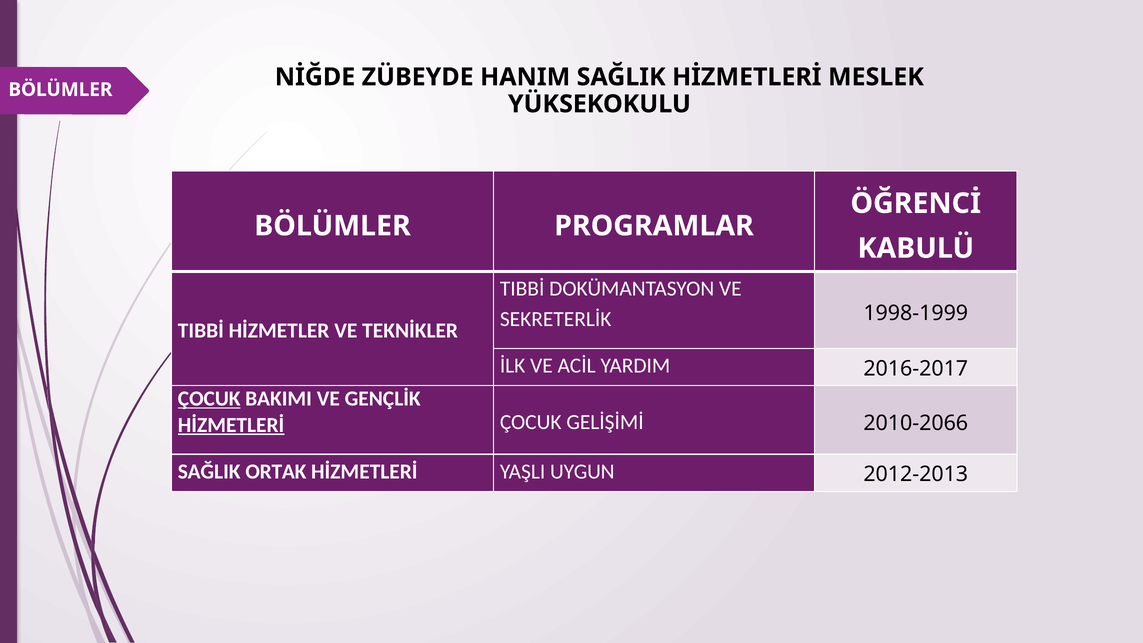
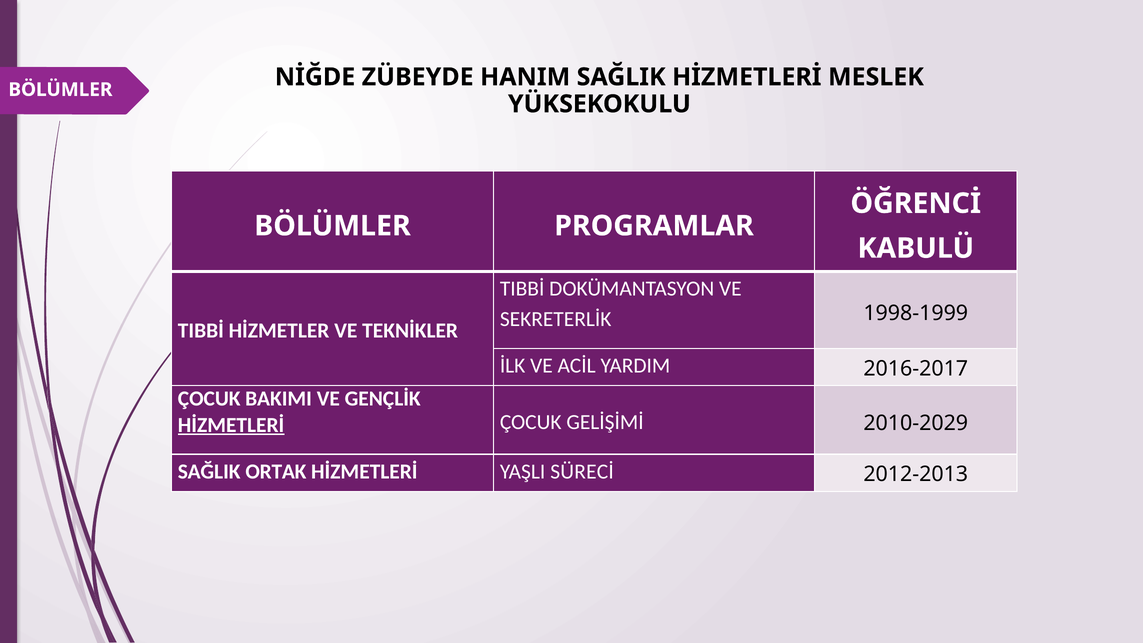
ÇOCUK underline: present -> none (209, 399)
2010-2066: 2010-2066 -> 2010-2029 (916, 423)
UYGUN: UYGUN -> SÜRECİ (582, 471)
